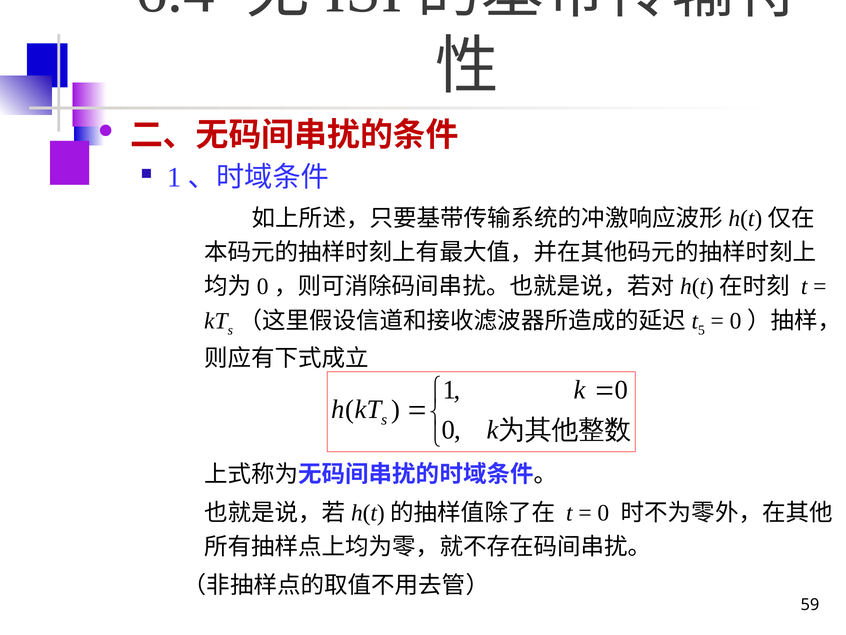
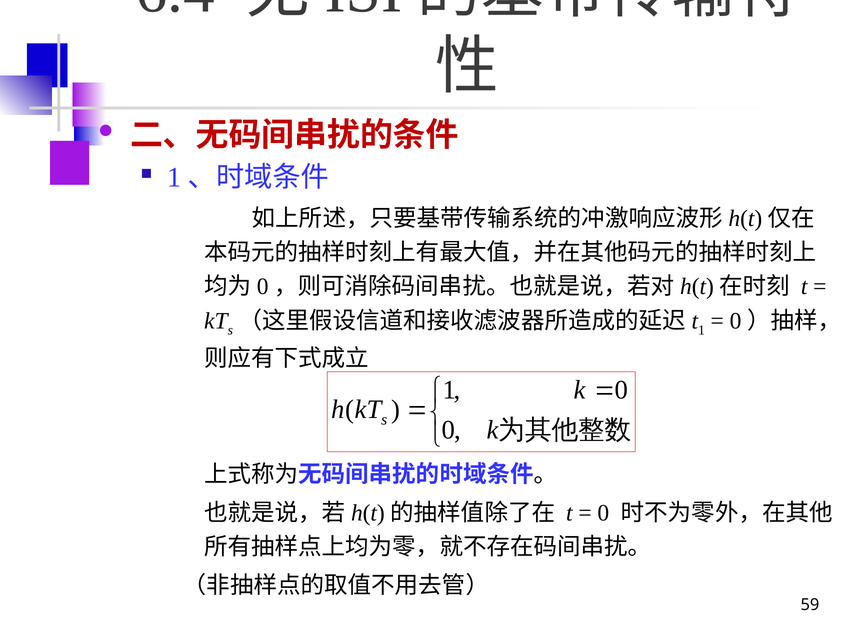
5: 5 -> 1 (701, 330)
